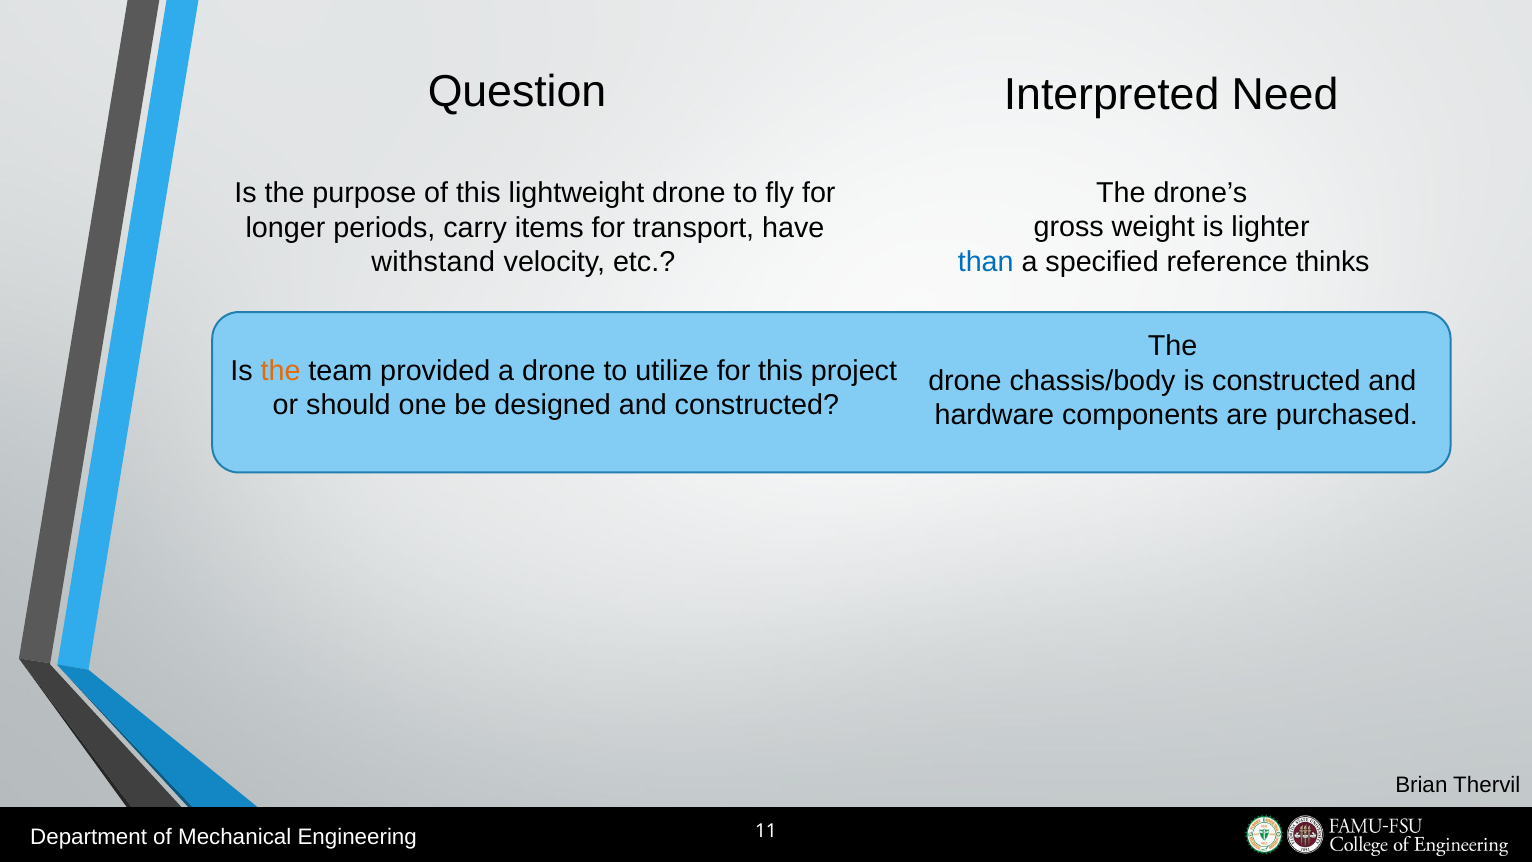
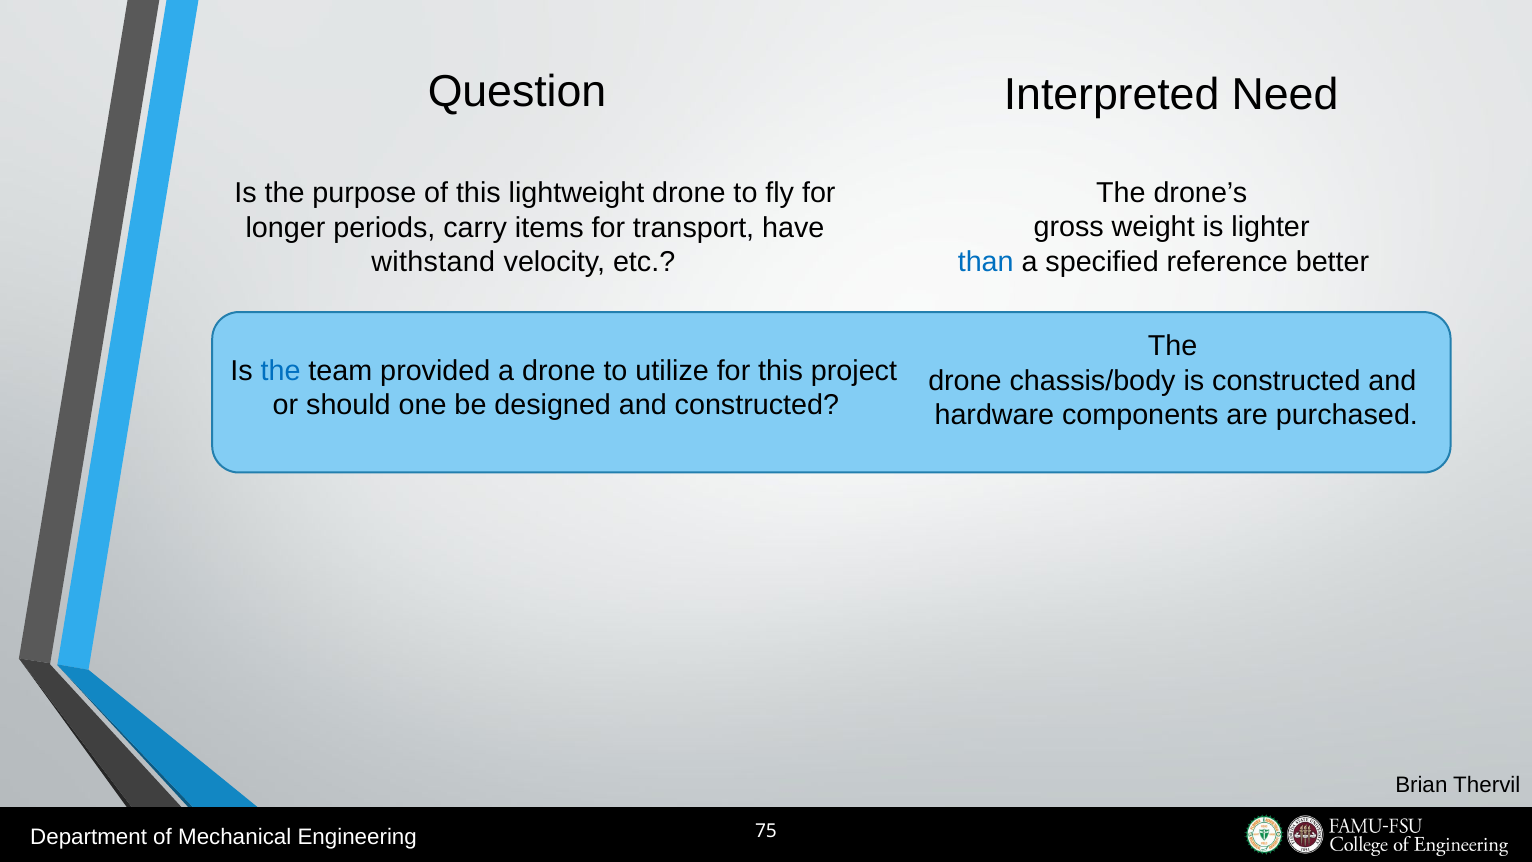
thinks: thinks -> better (1332, 262)
the colour: orange -> blue (281, 370)
11: 11 -> 75 (766, 831)
